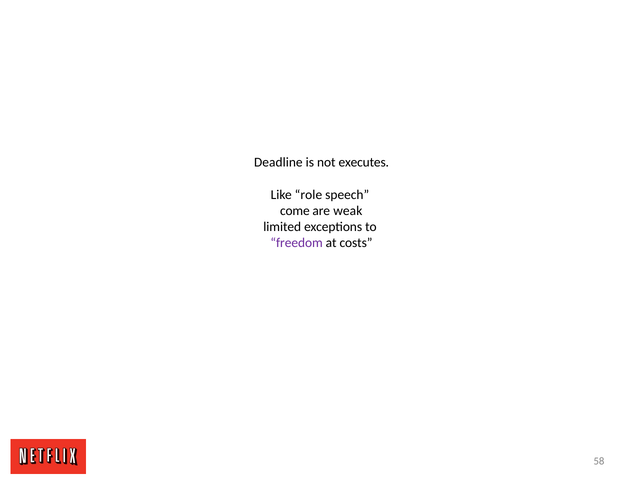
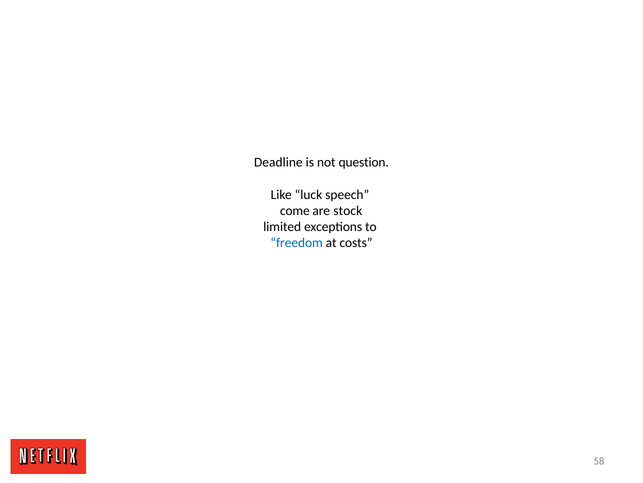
executes: executes -> question (364, 162)
role: role -> luck (308, 194)
weak: weak -> stock (348, 210)
freedom colour: purple -> blue (297, 243)
